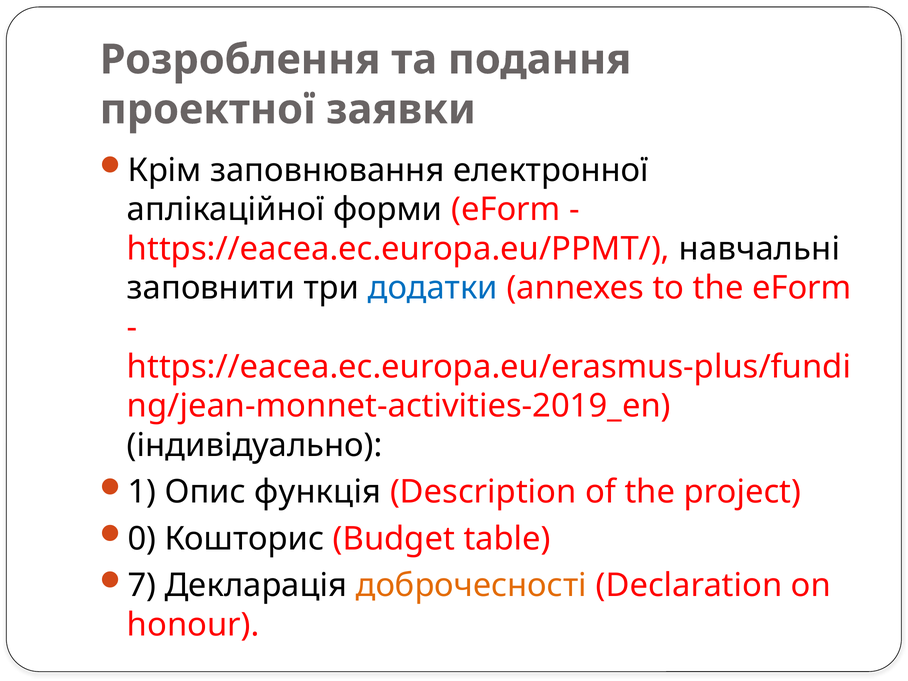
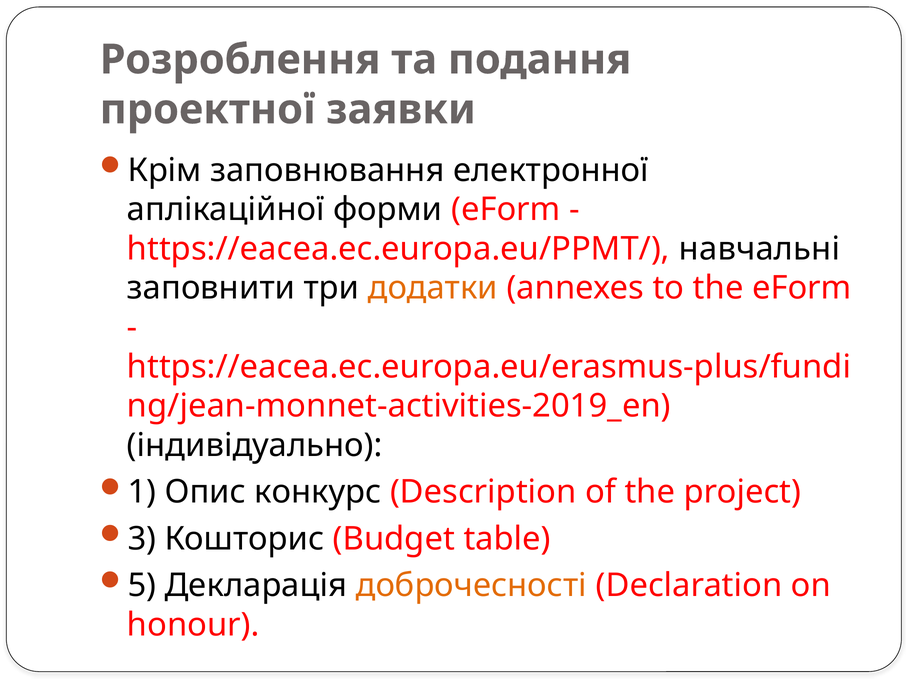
додатки colour: blue -> orange (433, 288)
функція: функція -> конкурс (318, 492)
0: 0 -> 3 (142, 539)
7: 7 -> 5 (142, 585)
